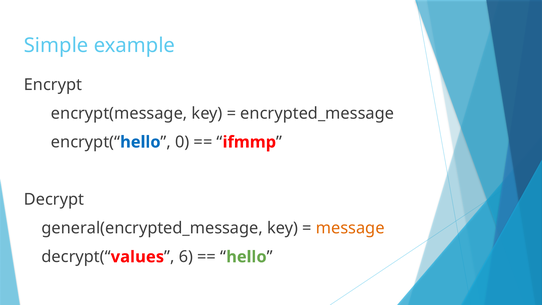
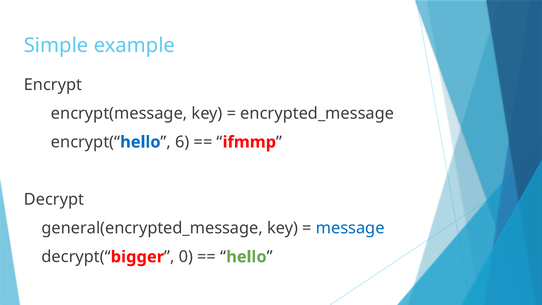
0: 0 -> 6 (182, 142)
message colour: orange -> blue (350, 228)
values: values -> bigger (137, 257)
6: 6 -> 0 (186, 257)
